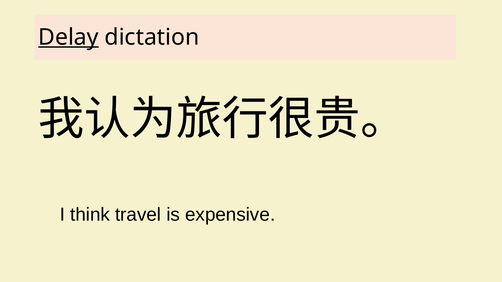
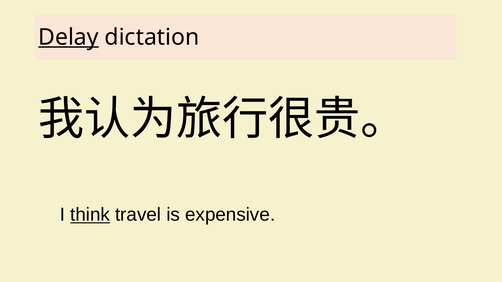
think underline: none -> present (90, 215)
